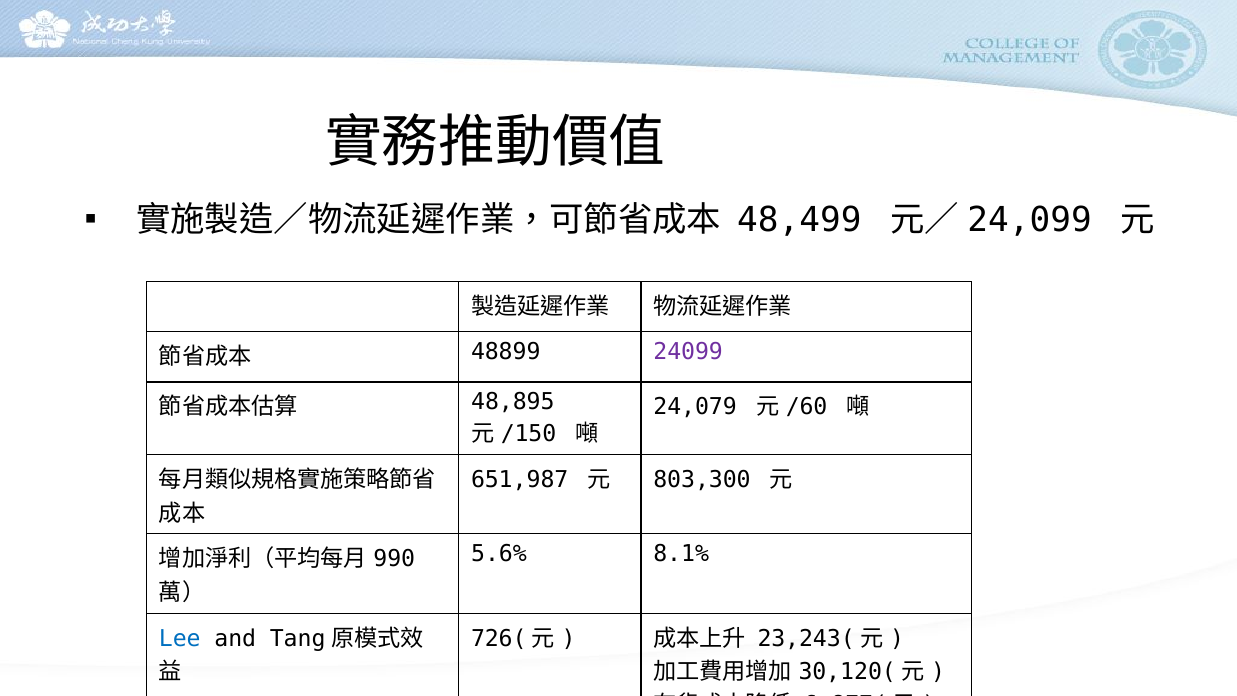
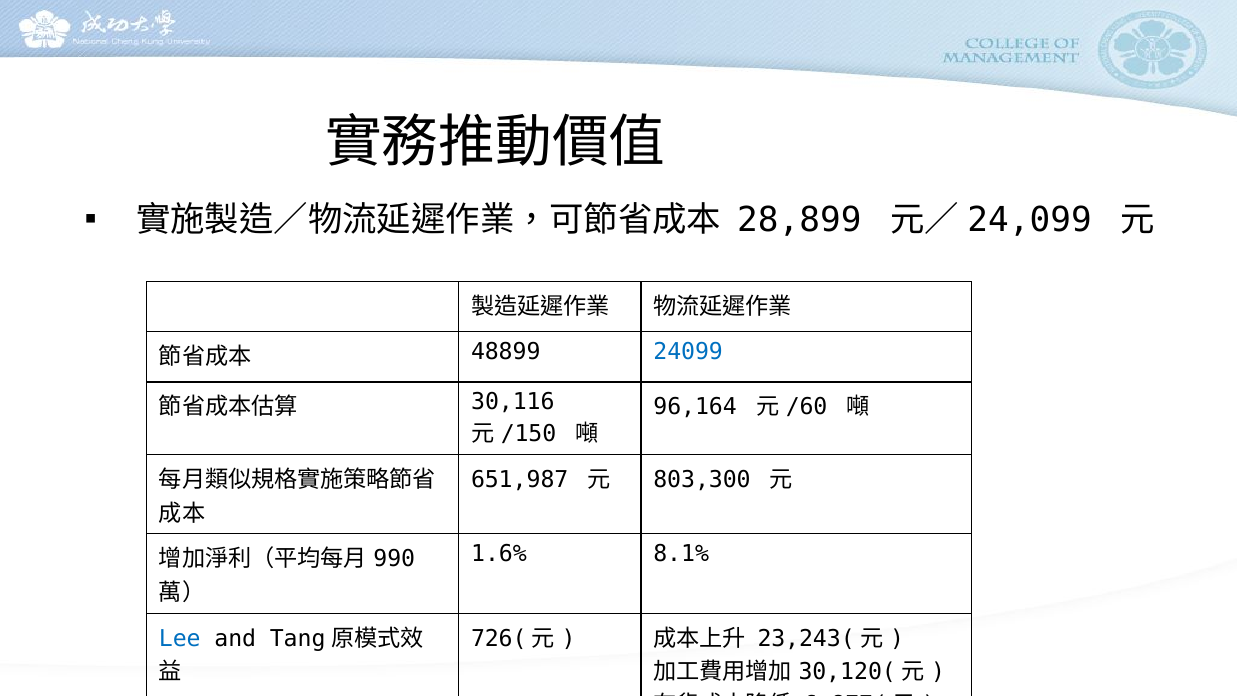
48,499: 48,499 -> 28,899 (799, 221)
24099 colour: purple -> blue (688, 352)
24,079: 24,079 -> 96,164 (695, 407)
48,895: 48,895 -> 30,116 (513, 402)
5.6%: 5.6% -> 1.6% (499, 554)
